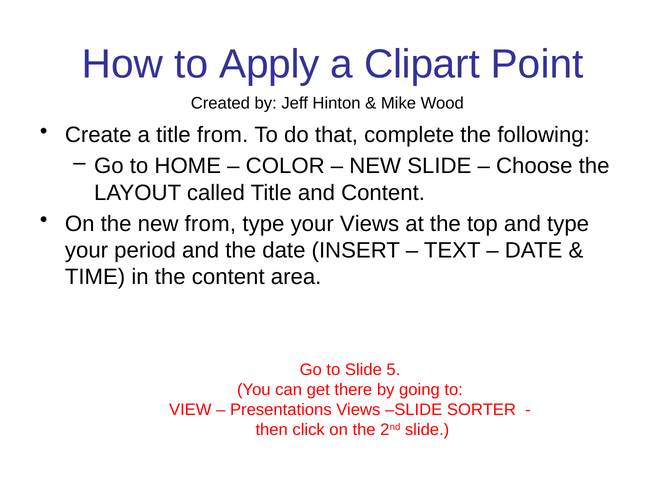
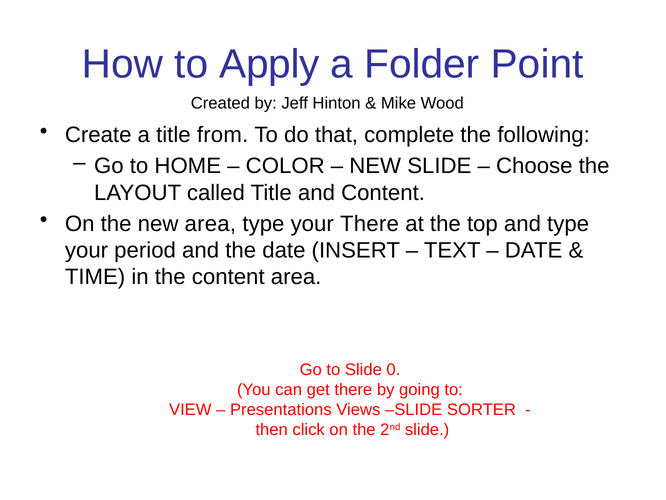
Clipart: Clipart -> Folder (422, 64)
new from: from -> area (210, 224)
your Views: Views -> There (369, 224)
5: 5 -> 0 (393, 370)
